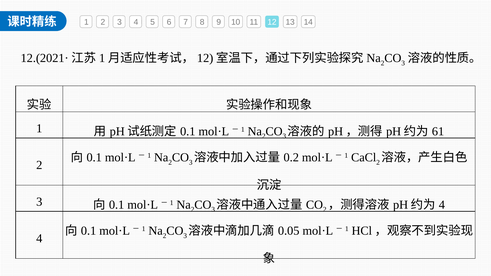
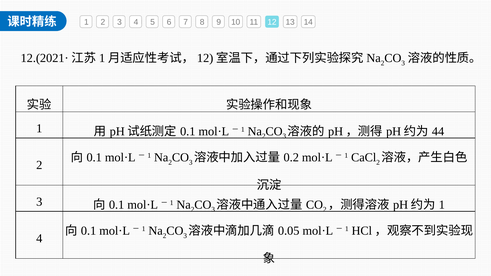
61: 61 -> 44 (438, 132)
4: 4 -> 1 (442, 205)
